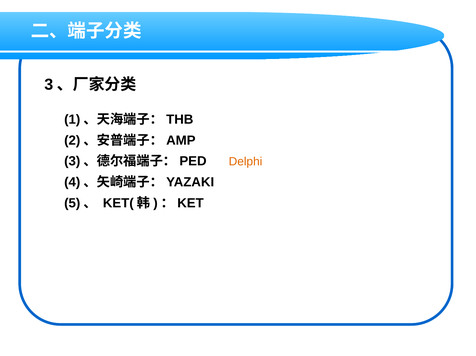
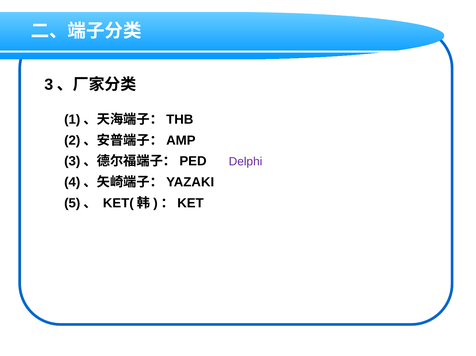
Delphi colour: orange -> purple (246, 162)
